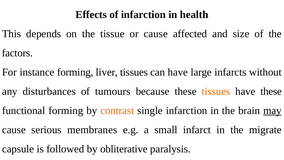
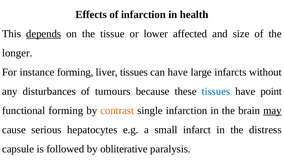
depends underline: none -> present (44, 34)
or cause: cause -> lower (156, 34)
factors: factors -> longer (17, 53)
tissues colour: orange -> blue (216, 91)
have these: these -> point (271, 91)
membranes: membranes -> hepatocytes (92, 130)
migrate: migrate -> distress (265, 130)
